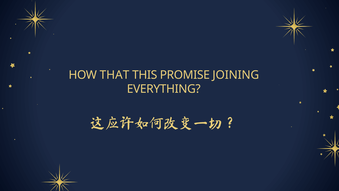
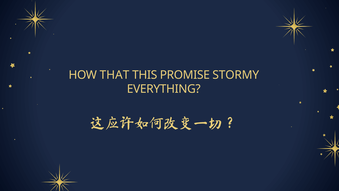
JOINING: JOINING -> STORMY (236, 75)
